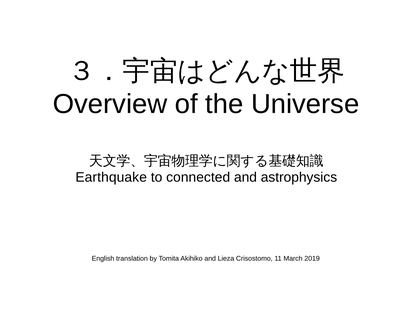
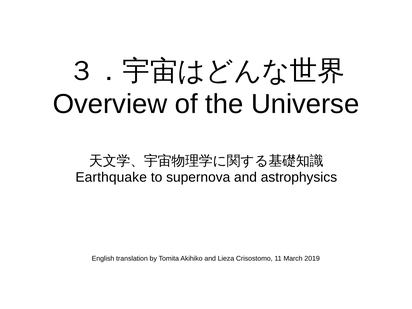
connected: connected -> supernova (198, 177)
